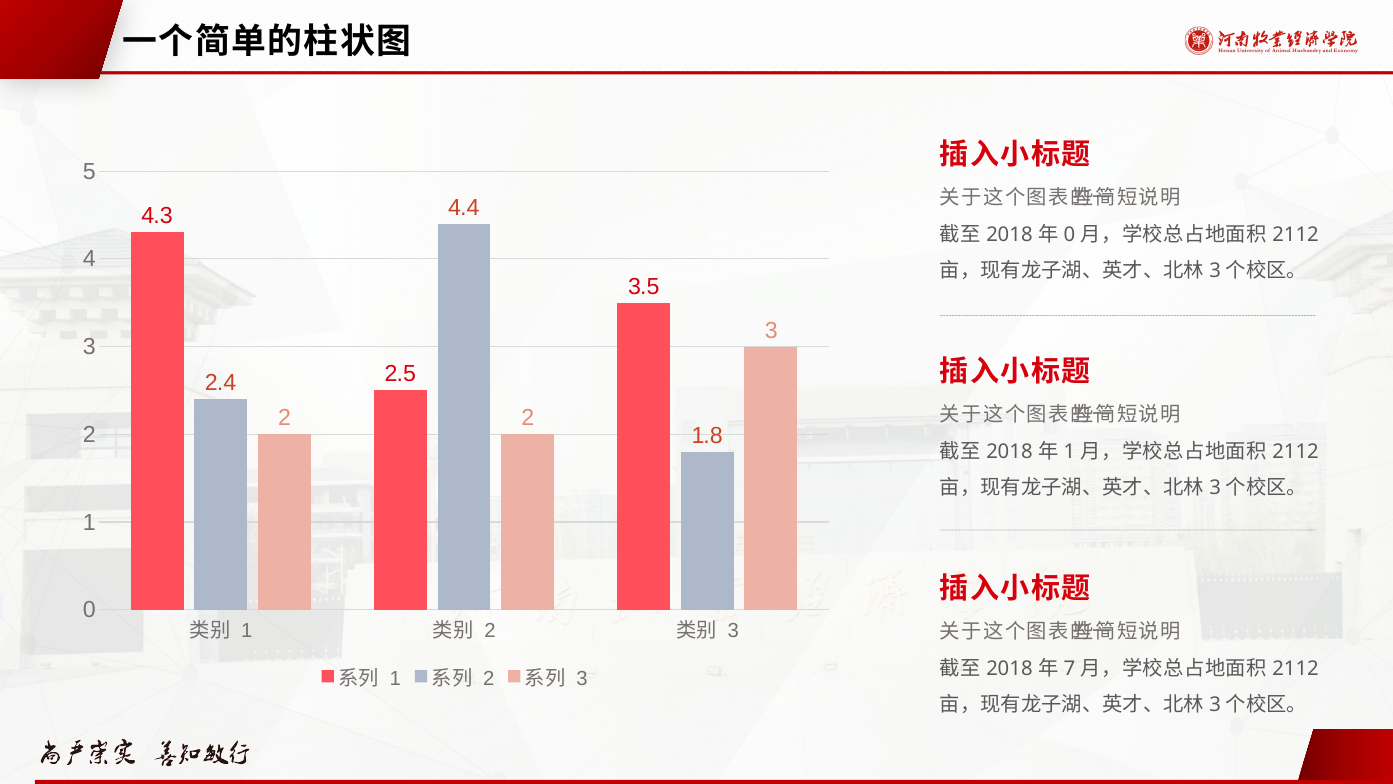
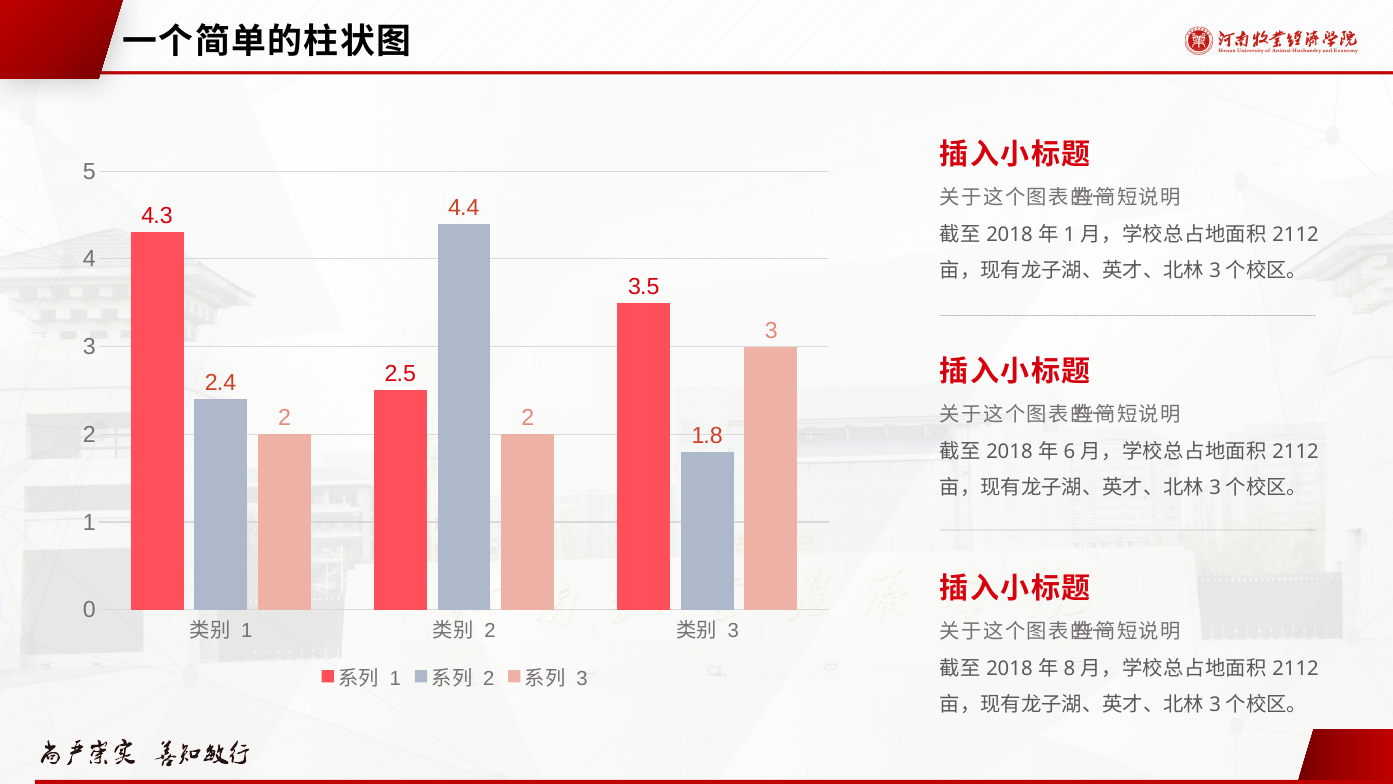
0: 0 -> 1 (1070, 234)
1: 1 -> 6 (1070, 451)
7: 7 -> 8 (1070, 668)
